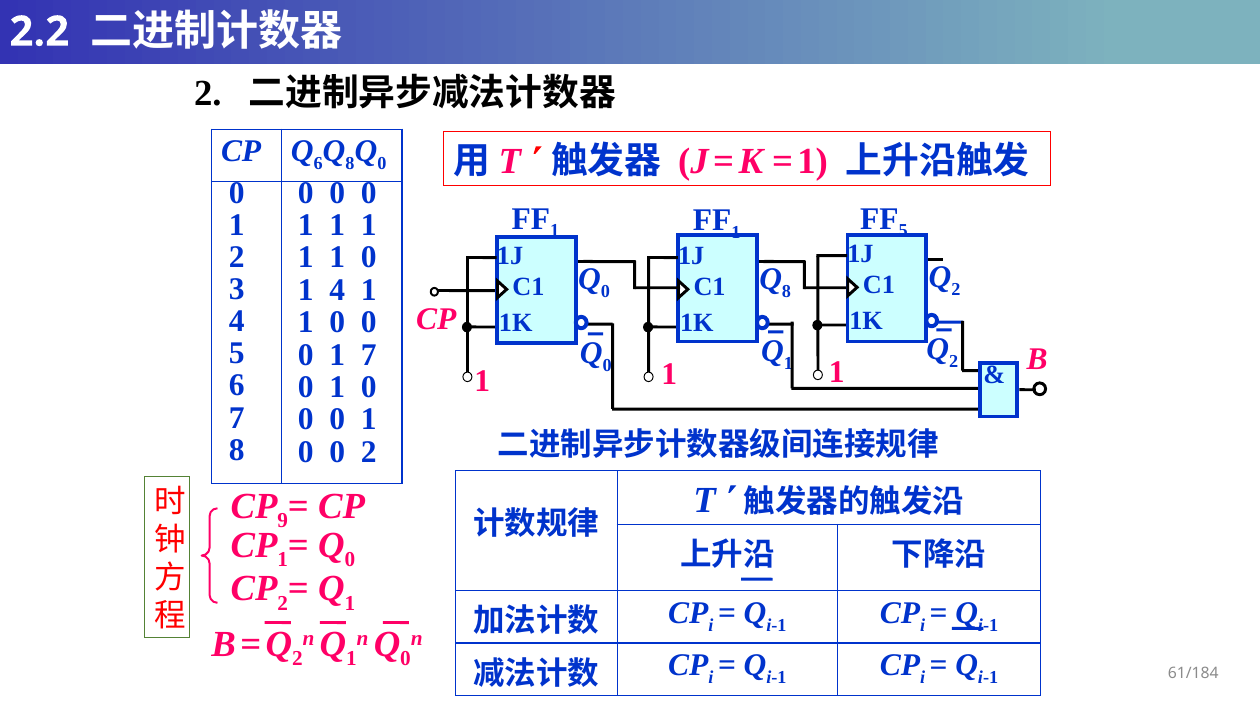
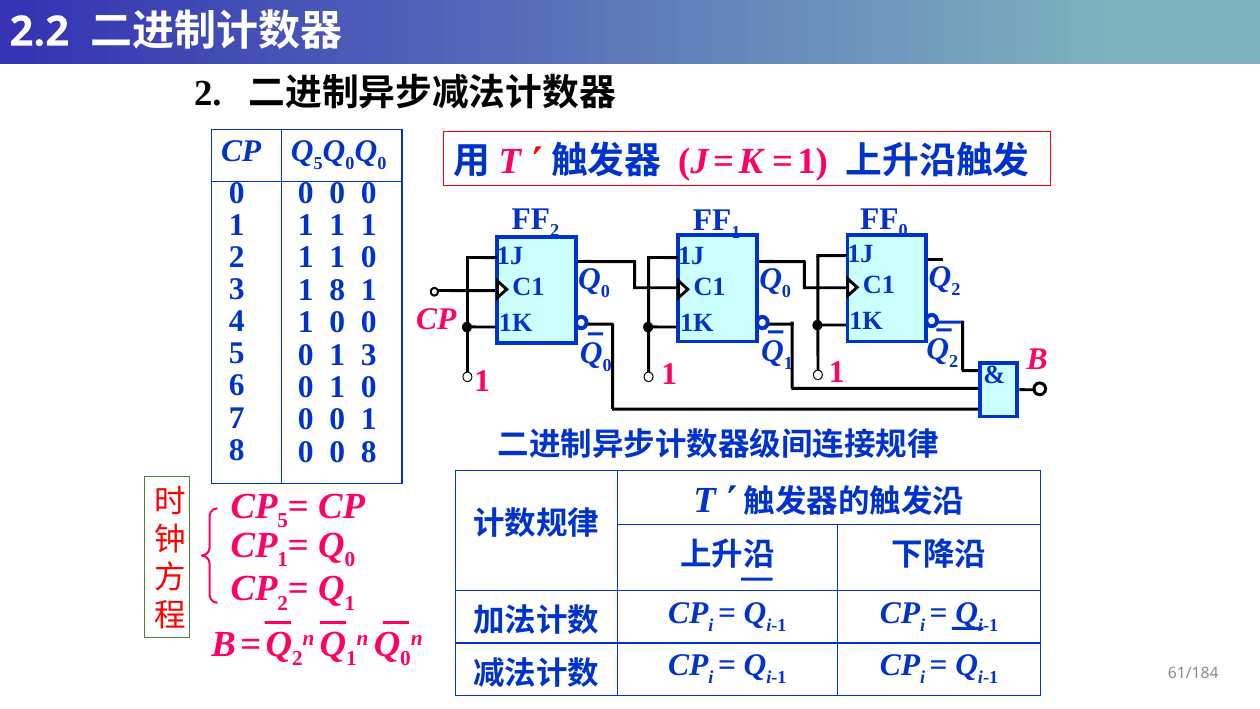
6: 6 -> 5 (318, 164)
8: 8 -> 0 (350, 164)
1: 1 -> 2 (555, 231)
5: 5 -> 0 (903, 231)
8: 8 -> 0 (787, 291)
1 4: 4 -> 8 (337, 290)
1 7: 7 -> 3 (369, 355)
0 2: 2 -> 8 (369, 451)
CP 9: 9 -> 5 (283, 520)
